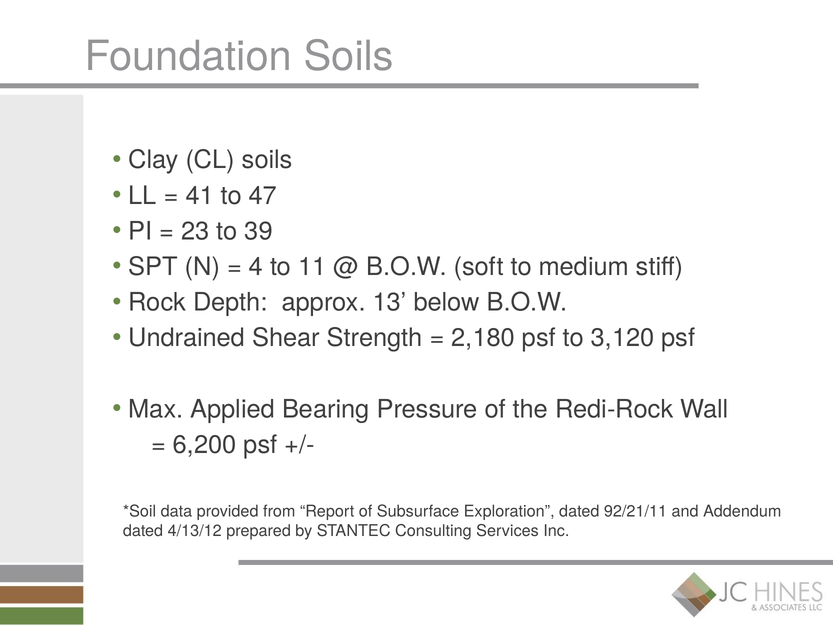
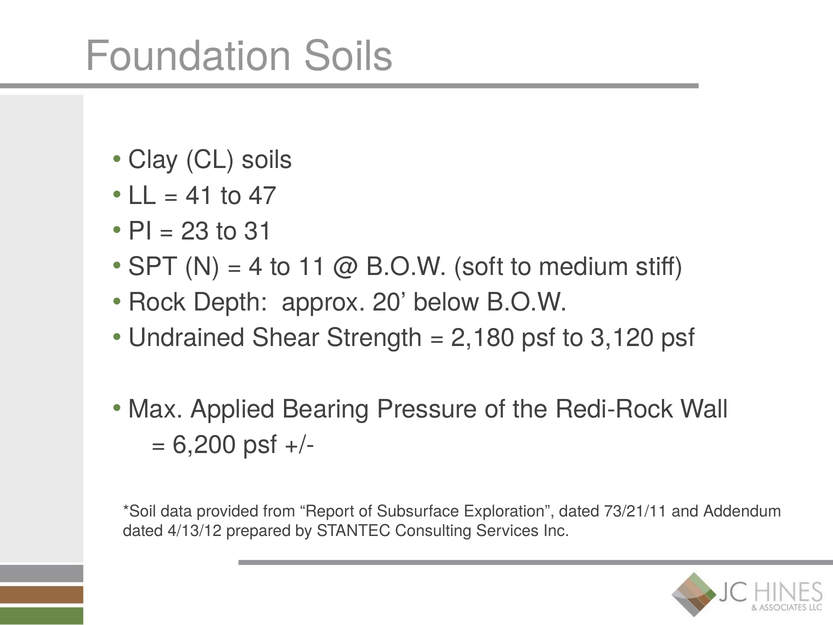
39: 39 -> 31 (259, 231)
13: 13 -> 20 (390, 302)
92/21/11: 92/21/11 -> 73/21/11 (636, 511)
